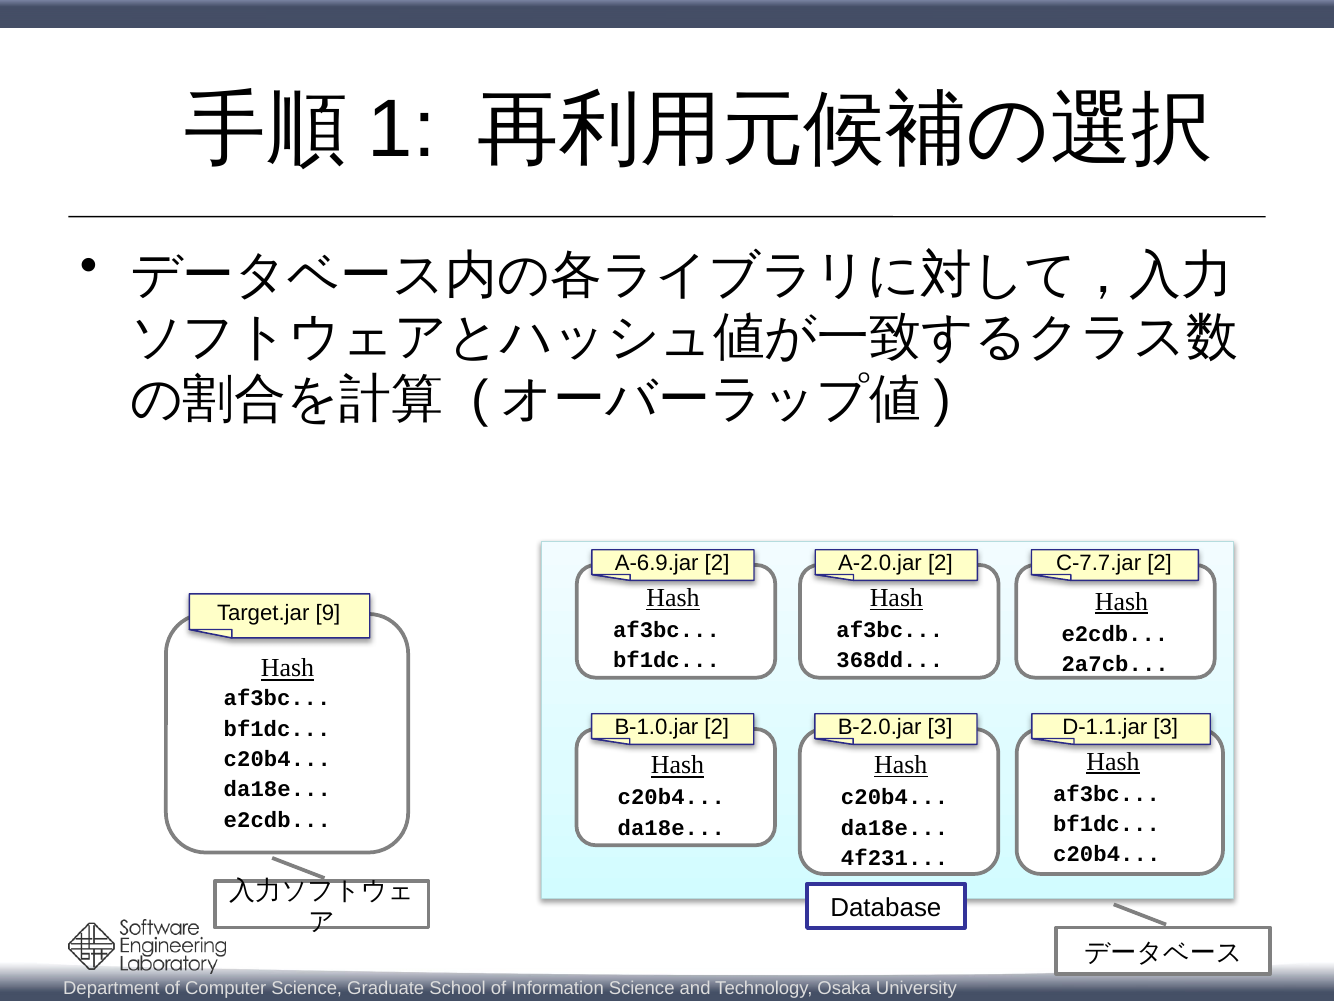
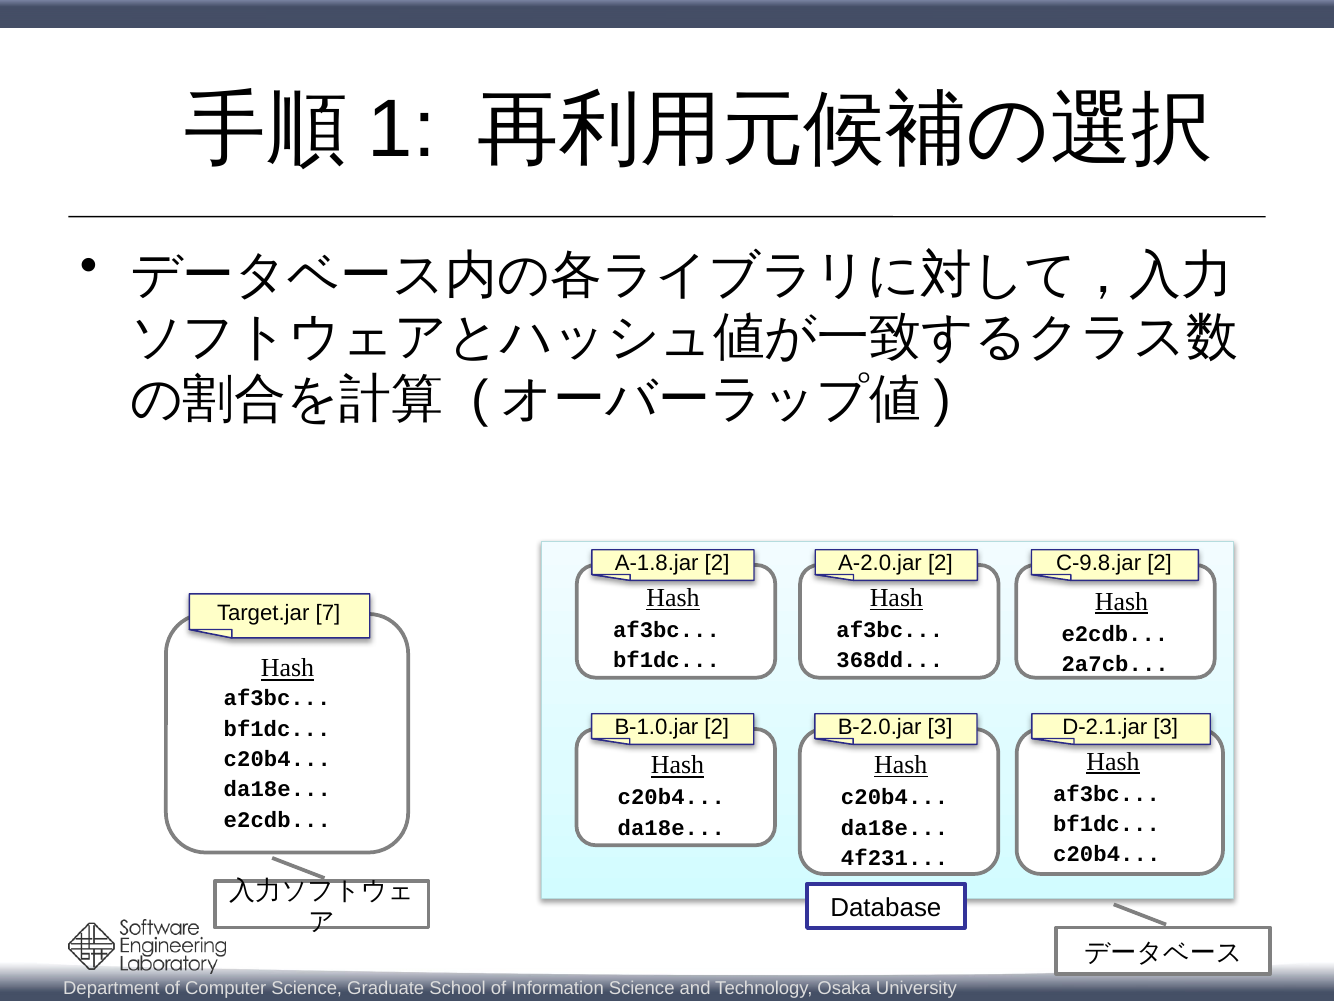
A-6.9.jar: A-6.9.jar -> A-1.8.jar (657, 563)
C-7.7.jar: C-7.7.jar -> C-9.8.jar (1099, 563)
9: 9 -> 7 (328, 613)
D-1.1.jar: D-1.1.jar -> D-2.1.jar (1105, 727)
